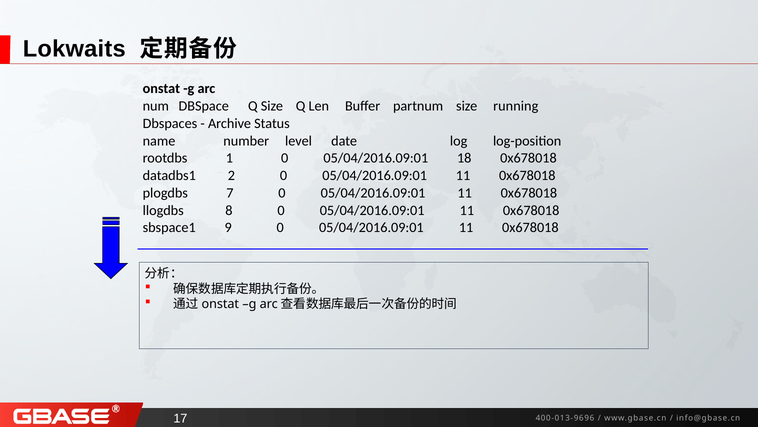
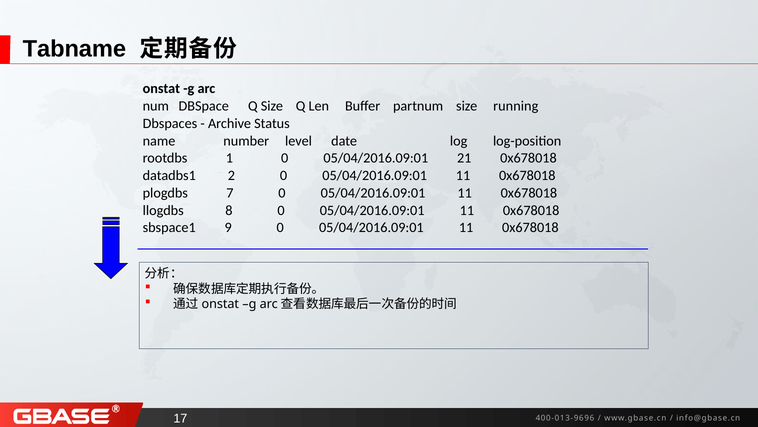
Lokwaits: Lokwaits -> Tabname (74, 49)
18: 18 -> 21 (464, 158)
